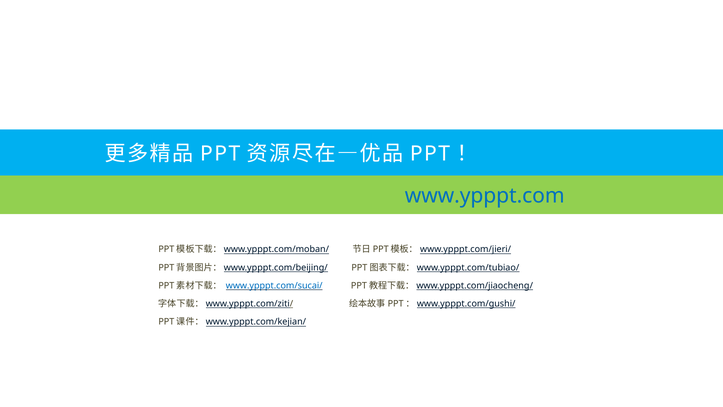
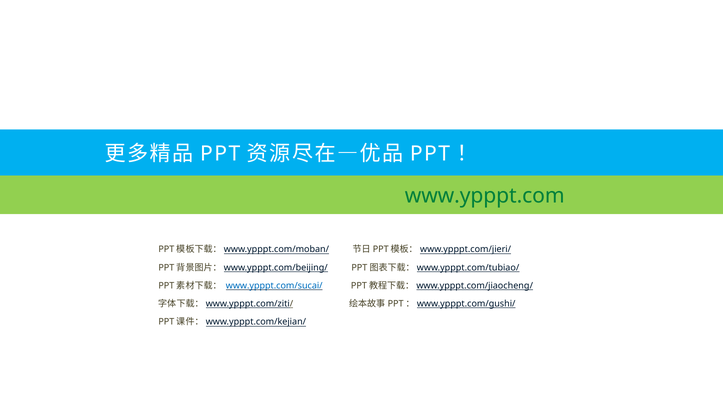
www.ypppt.com colour: blue -> green (485, 196)
